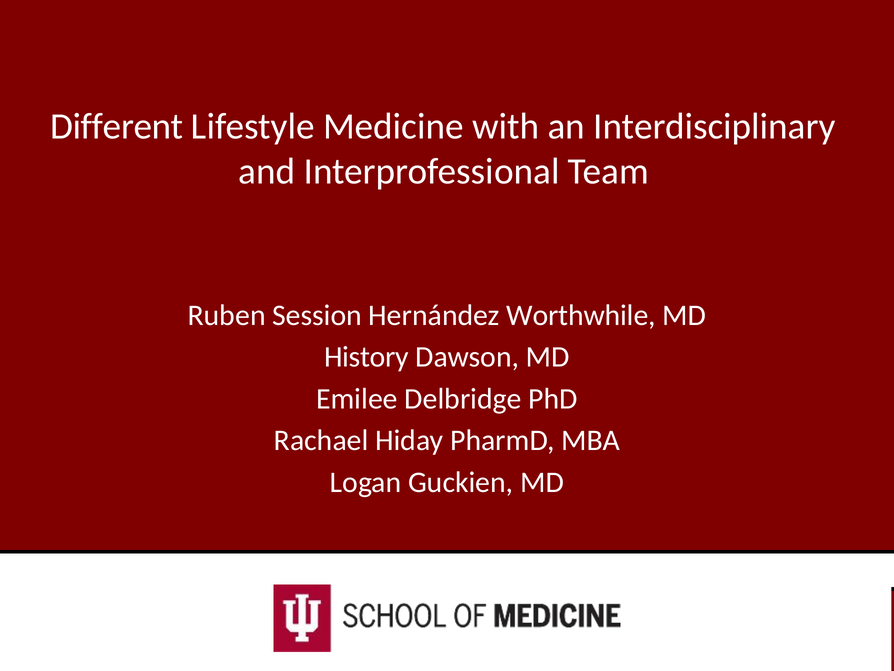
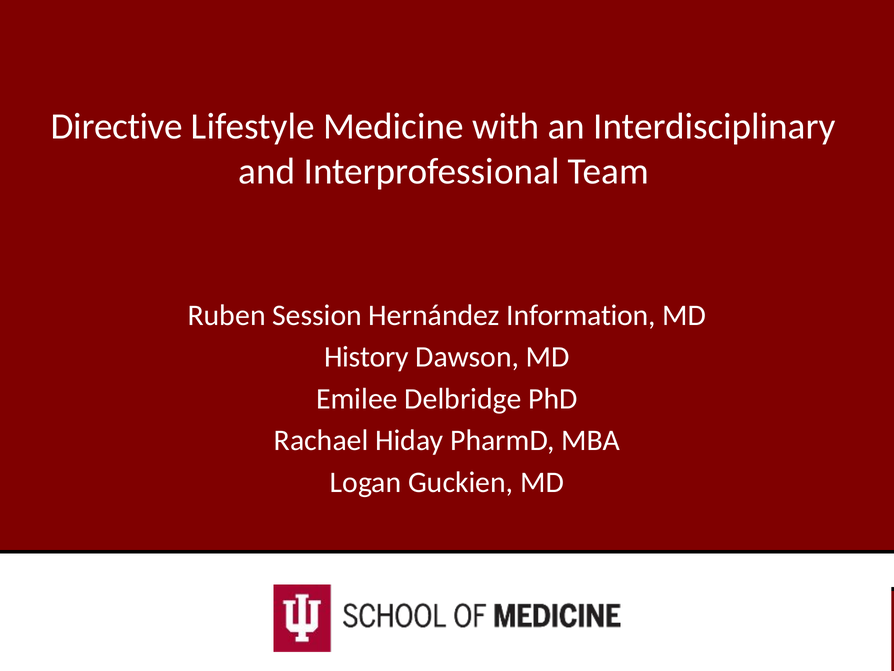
Different: Different -> Directive (117, 127)
Worthwhile: Worthwhile -> Information (581, 315)
